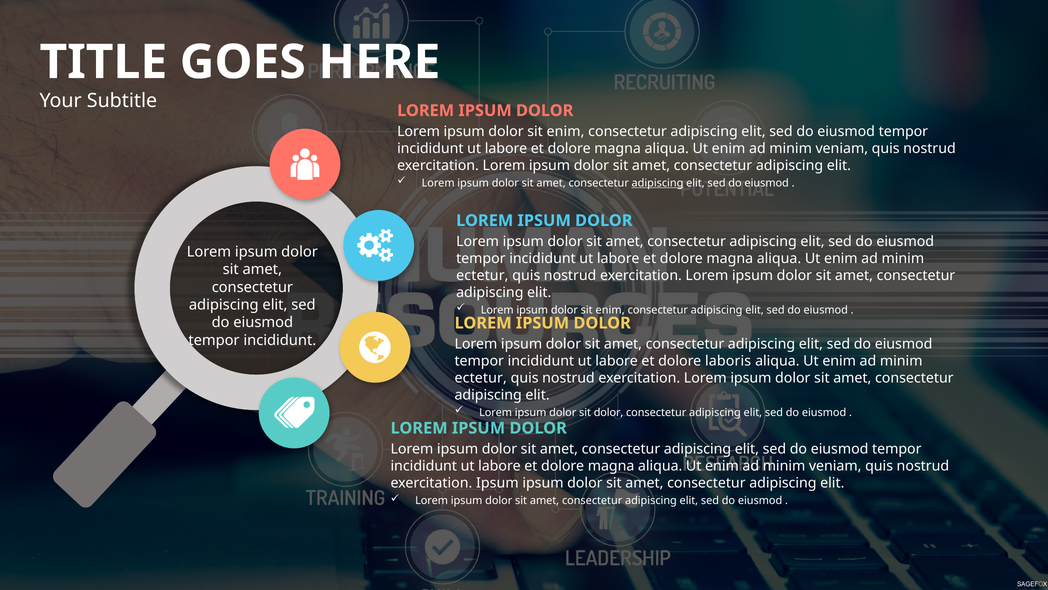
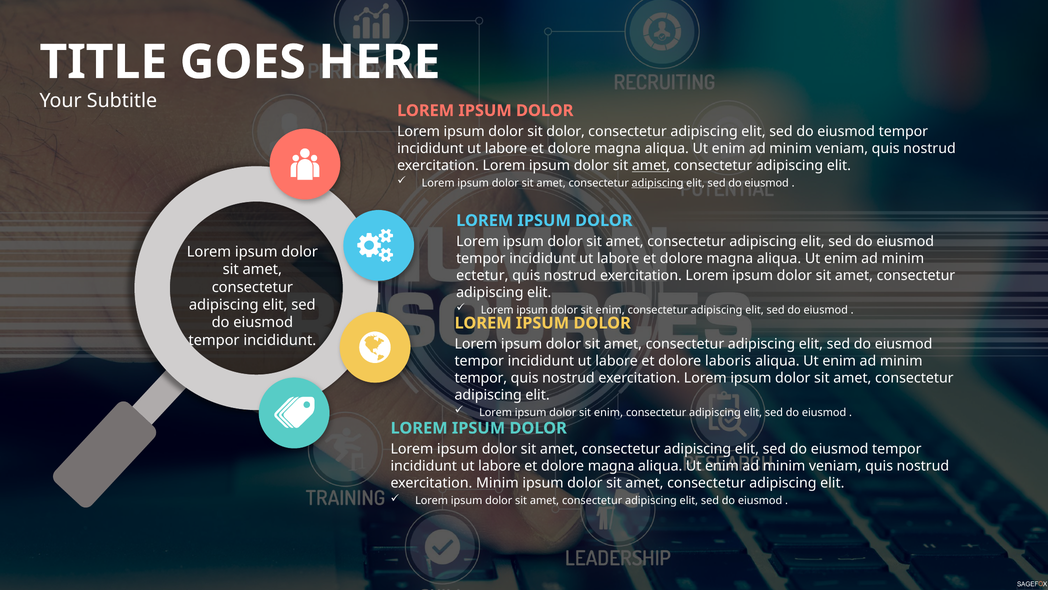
enim: enim -> dolor (566, 131)
amet underline: none -> present (651, 165)
ectetur: ectetur -> tempor (481, 378)
dolor: dolor -> enim (608, 412)
exercitation Ipsum: Ipsum -> Minim (497, 483)
